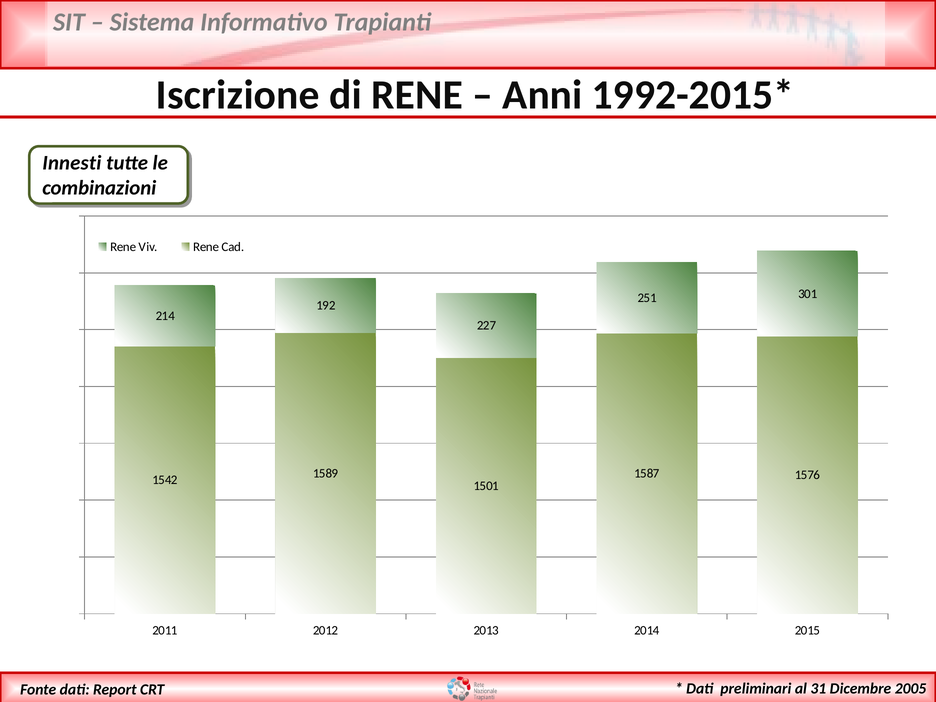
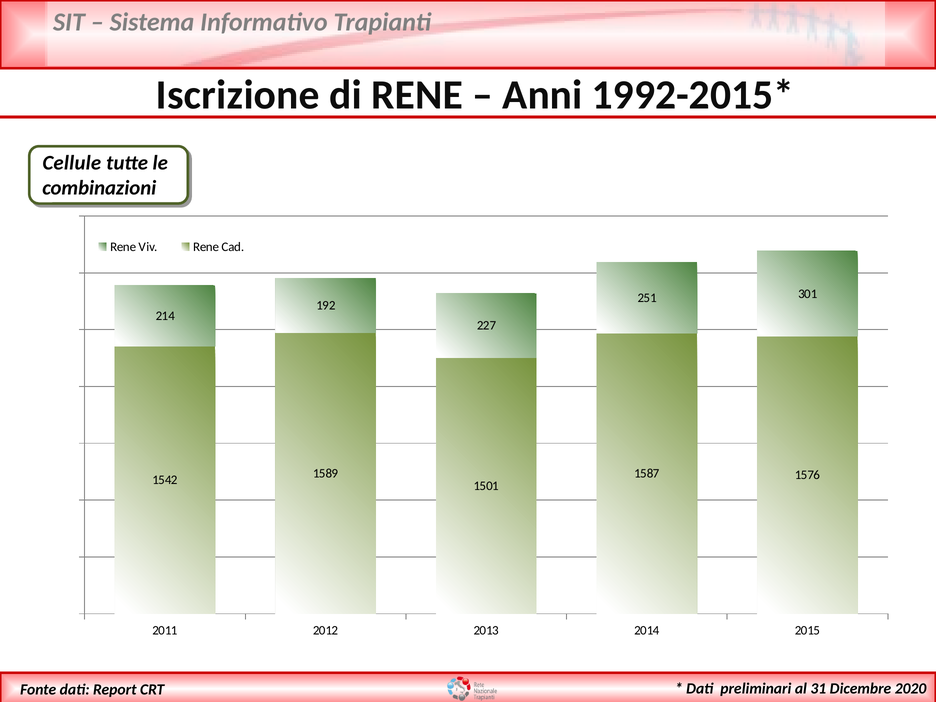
Innesti: Innesti -> Cellule (72, 163)
2005: 2005 -> 2020 (911, 689)
